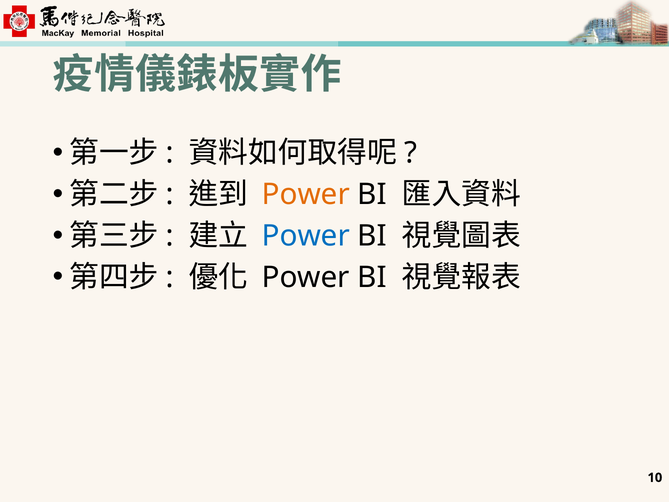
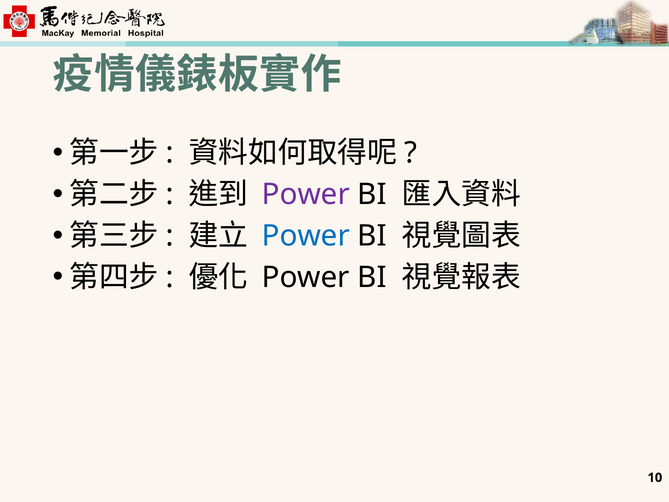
Power colour: orange -> purple (306, 194)
